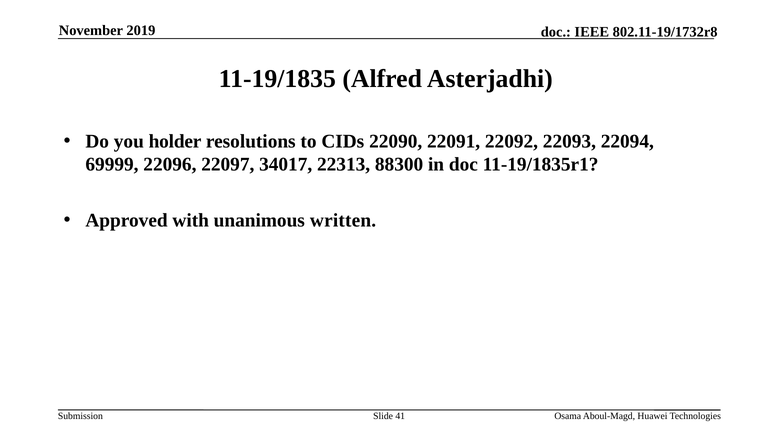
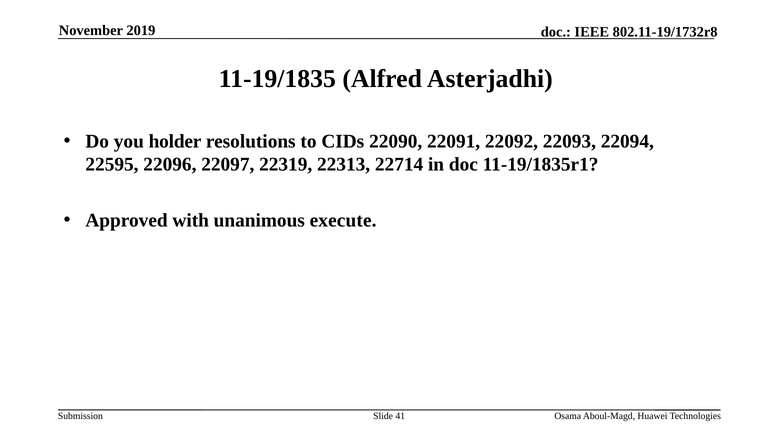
69999: 69999 -> 22595 (112, 164)
34017: 34017 -> 22319 (286, 164)
88300: 88300 -> 22714 (399, 164)
written: written -> execute (343, 220)
